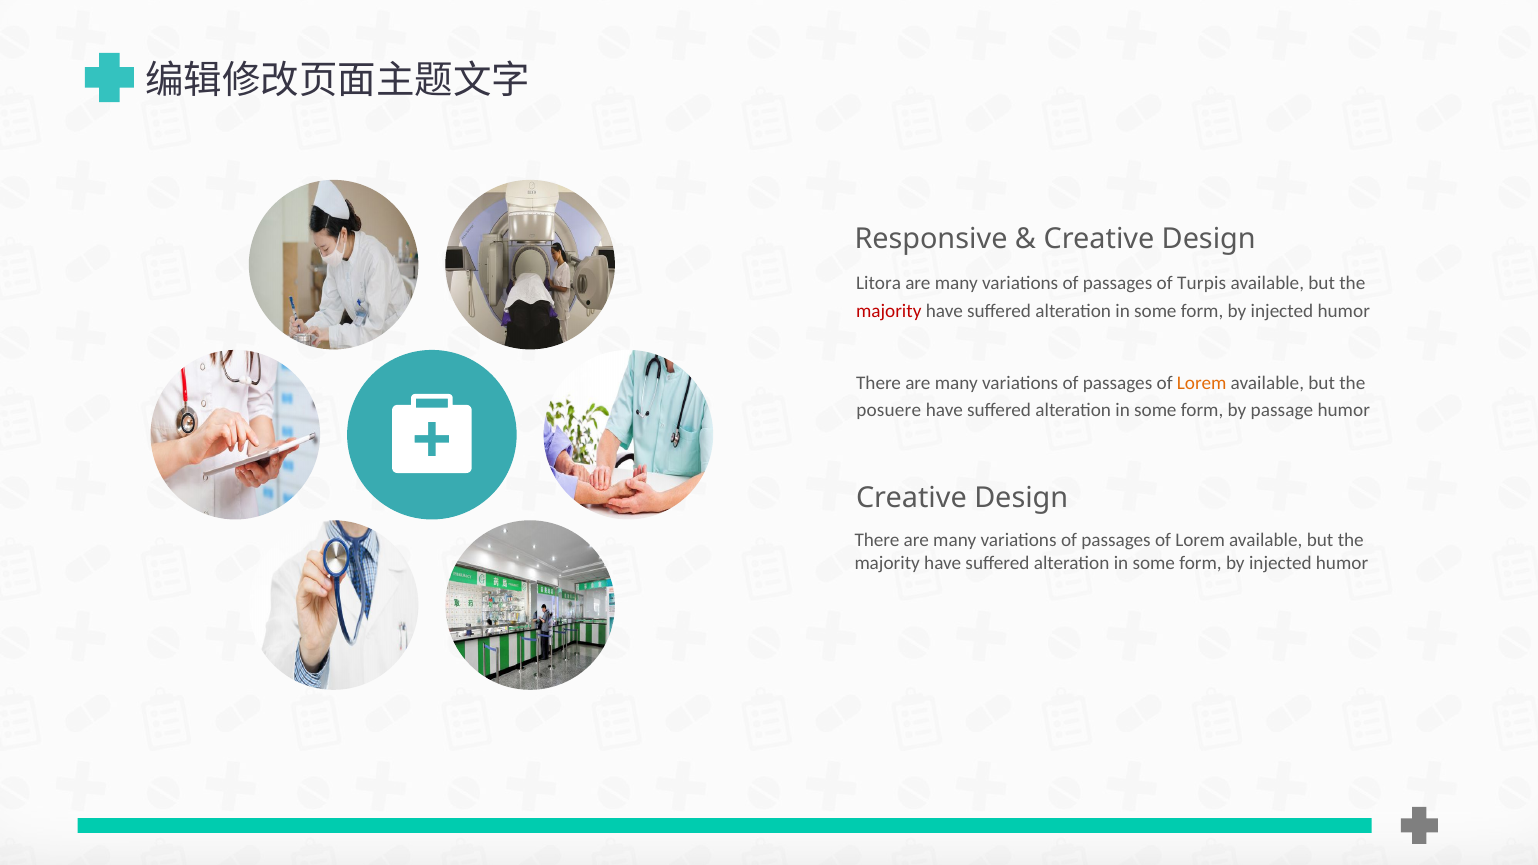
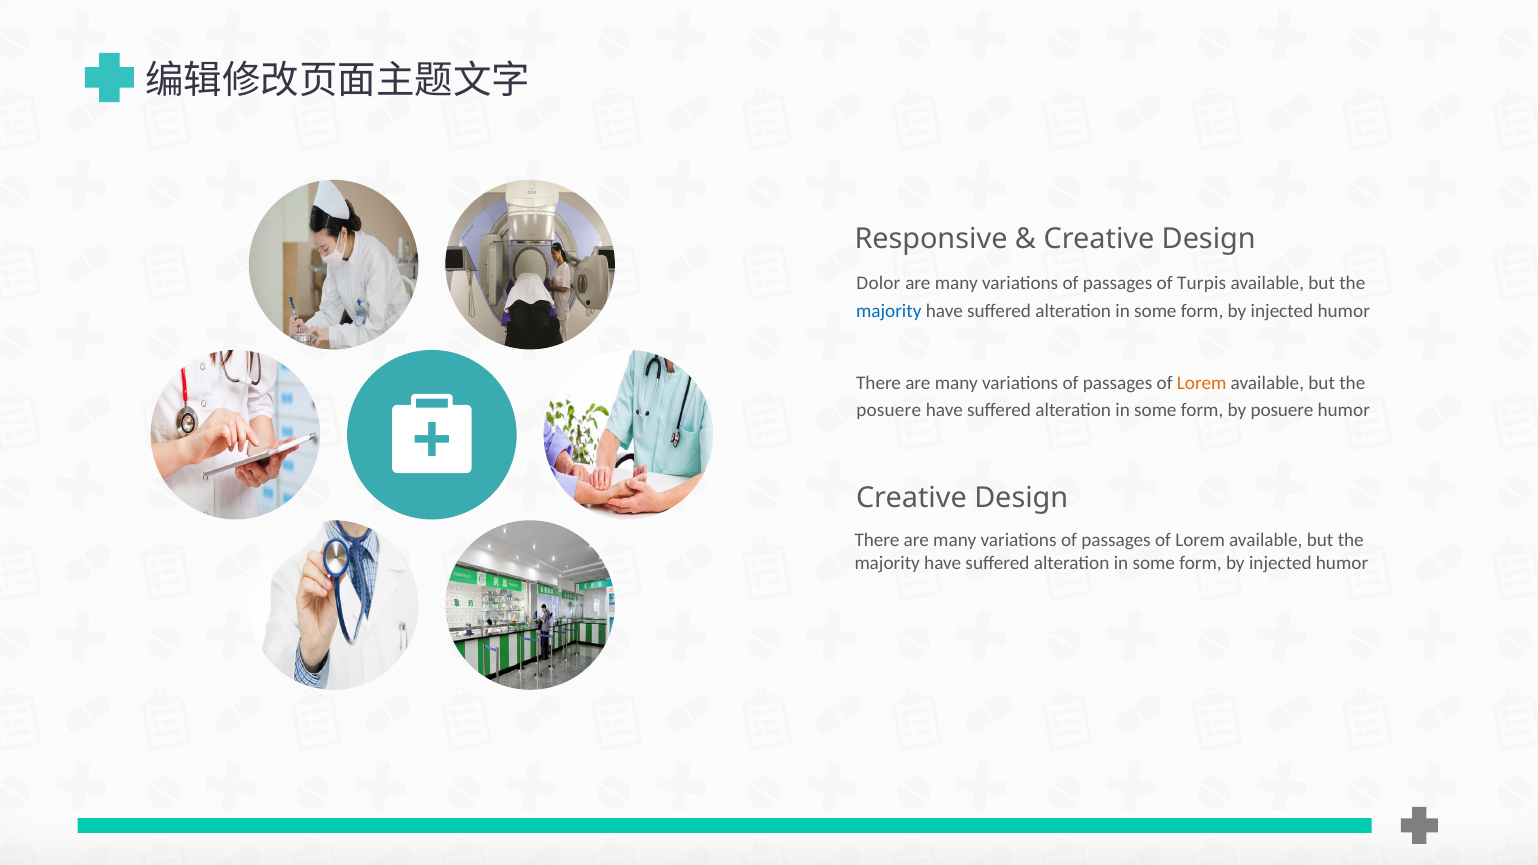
Litora: Litora -> Dolor (878, 283)
majority colour: red -> blue (889, 311)
by passage: passage -> posuere (1282, 411)
